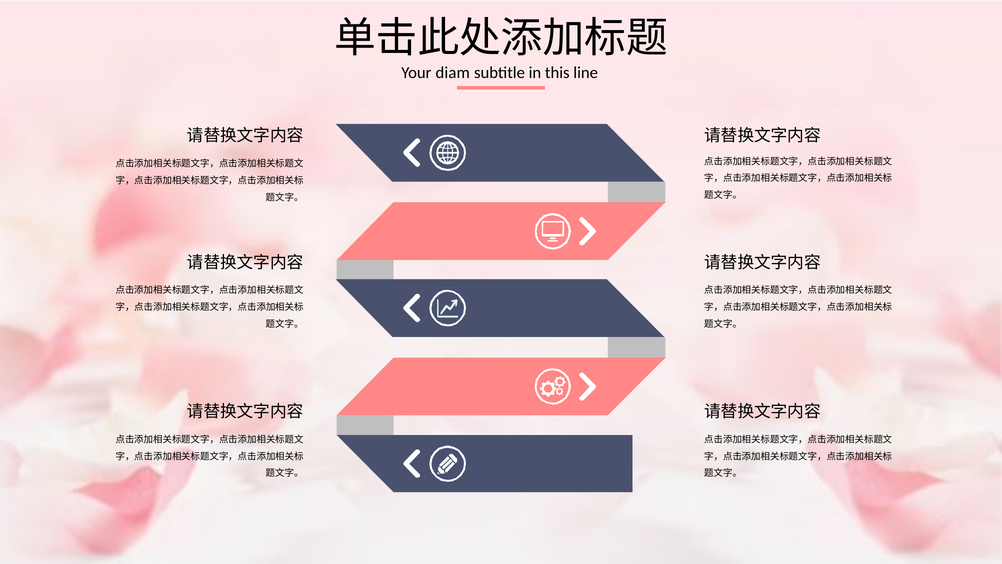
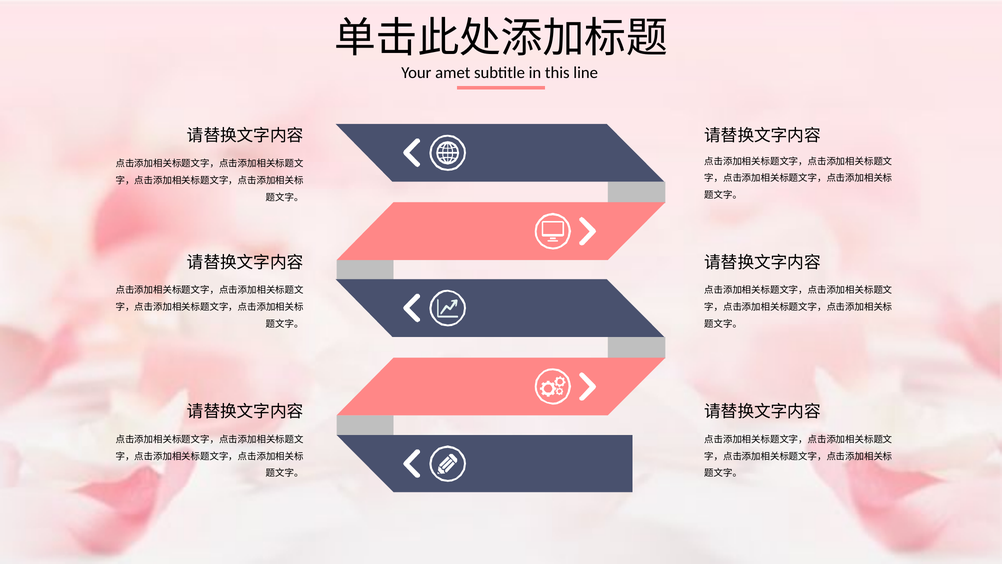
diam: diam -> amet (453, 73)
